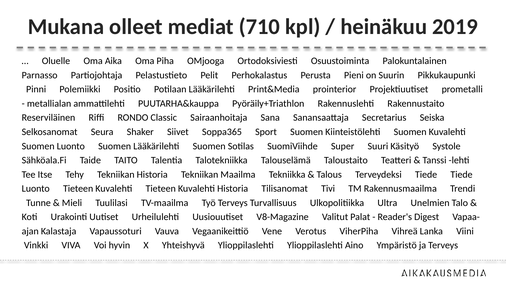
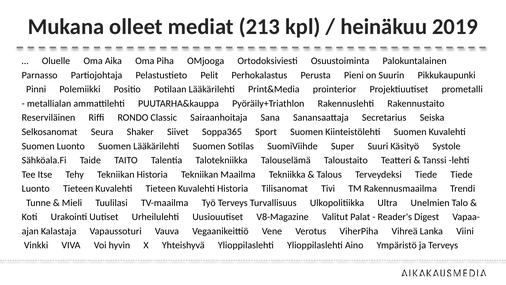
710: 710 -> 213 (259, 27)
